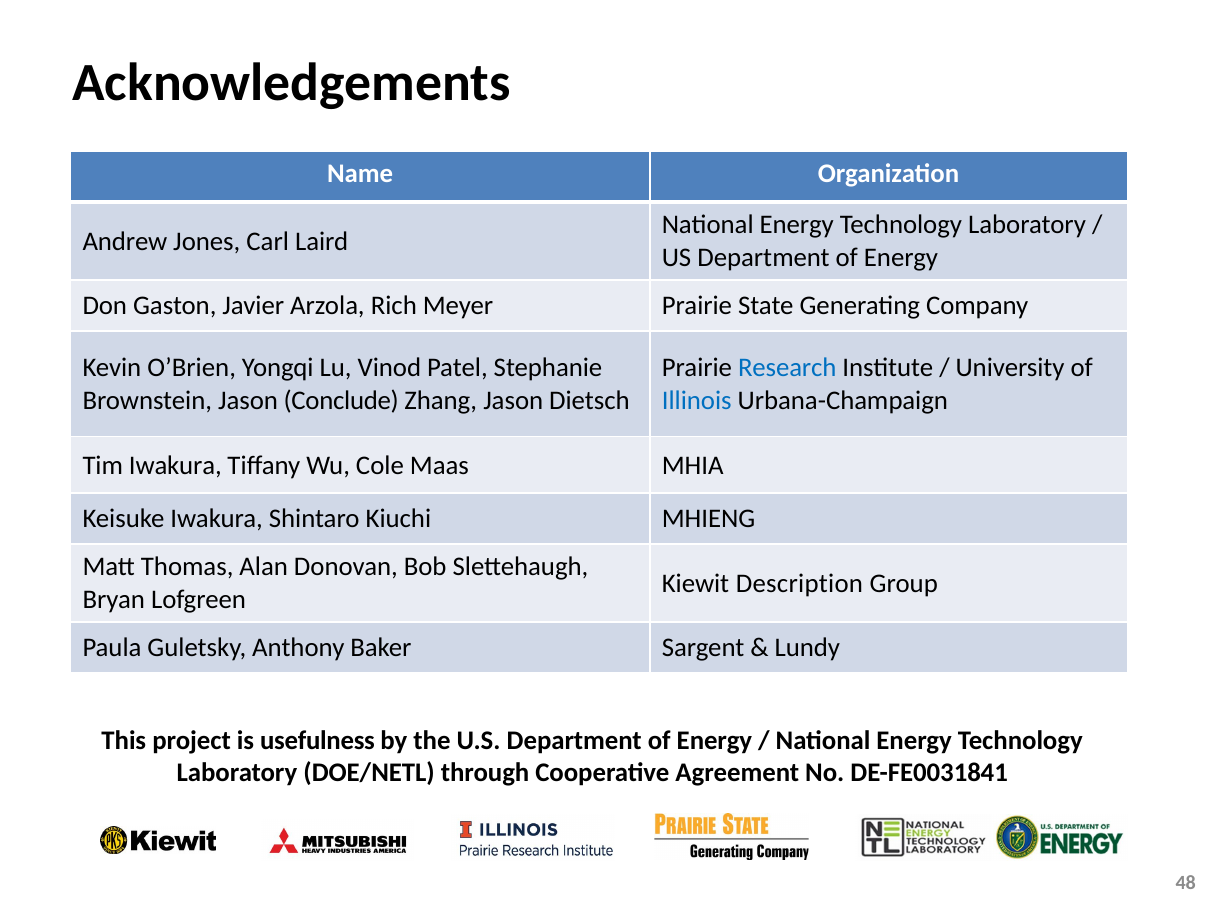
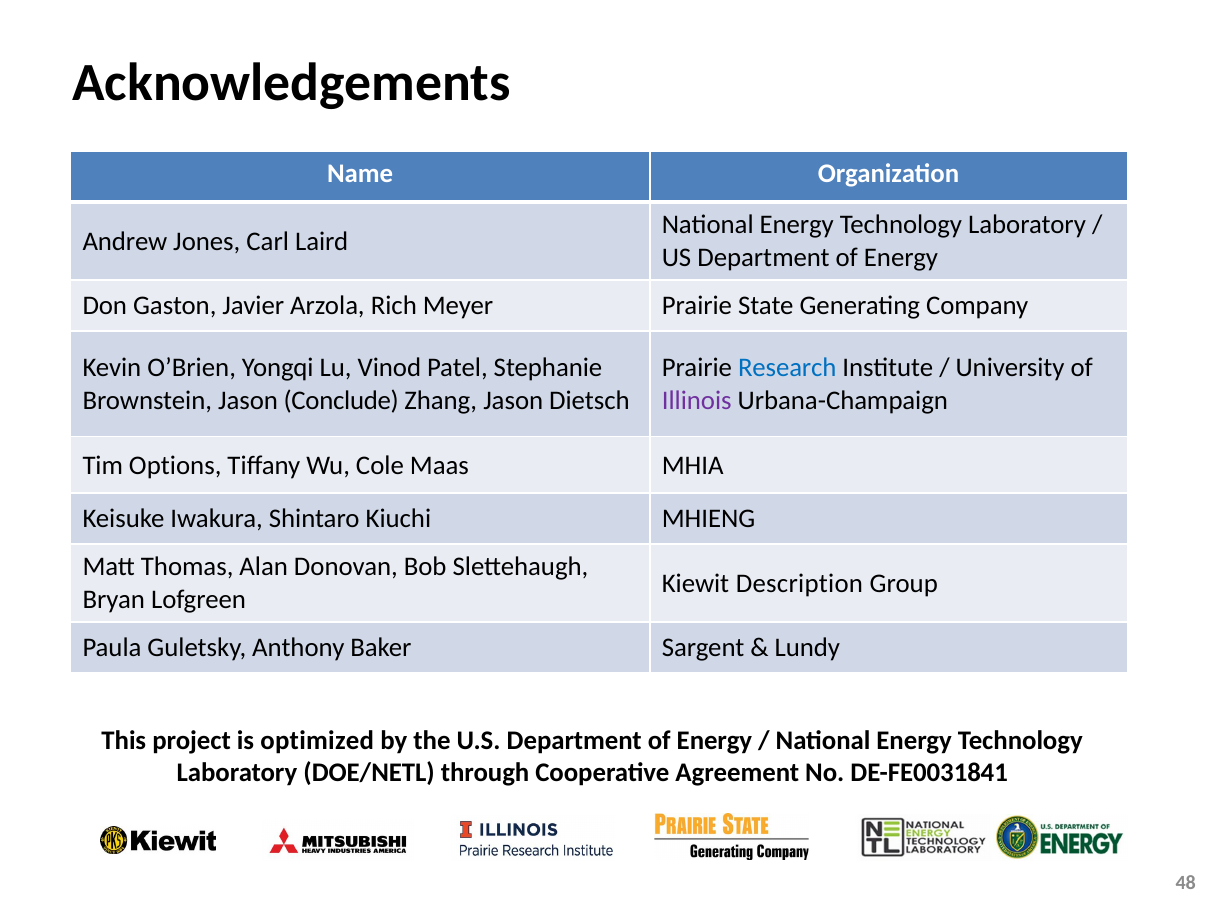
Illinois colour: blue -> purple (697, 401)
Tim Iwakura: Iwakura -> Options (175, 465)
usefulness: usefulness -> optimized (317, 740)
